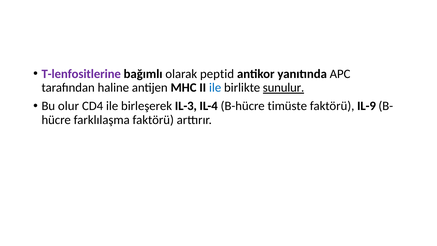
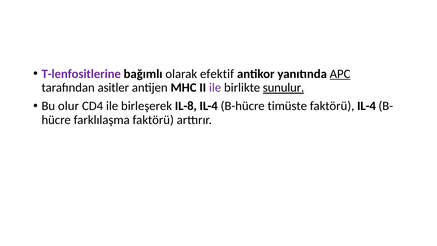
peptid: peptid -> efektif (217, 74)
APC underline: none -> present (340, 74)
haline: haline -> asitler (113, 88)
ile colour: blue -> purple (215, 88)
IL-3: IL-3 -> IL-8 (186, 106)
faktörü IL-9: IL-9 -> IL-4 (367, 106)
